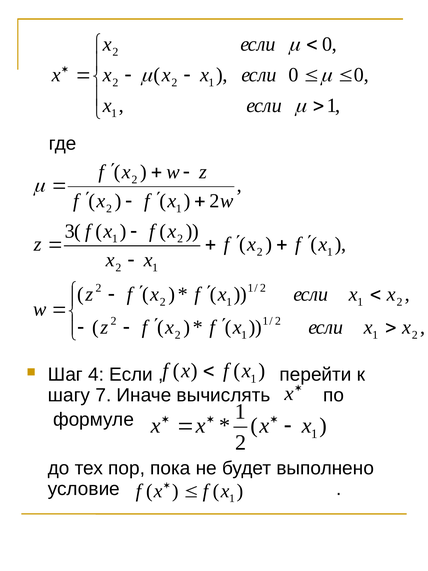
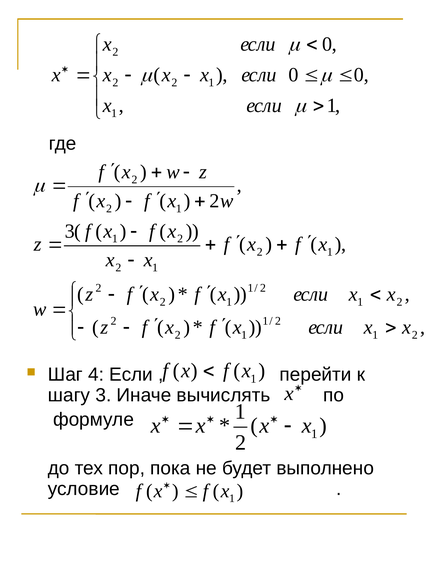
шагу 7: 7 -> 3 (103, 395)
